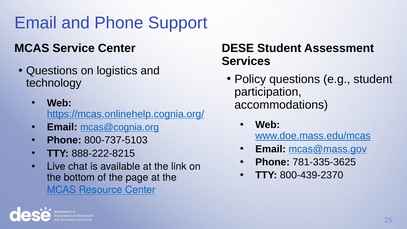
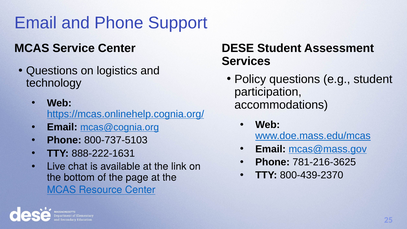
888-222-8215: 888-222-8215 -> 888-222-1631 (103, 153)
781-335-3625: 781-335-3625 -> 781-216-3625 (324, 162)
